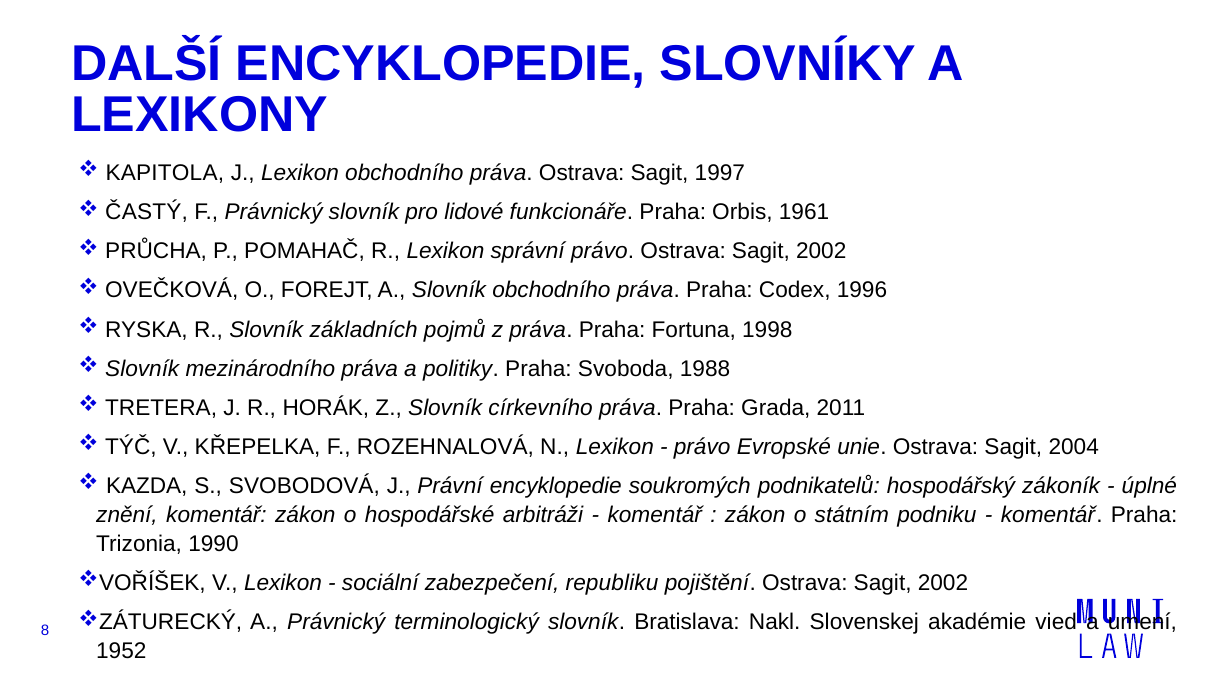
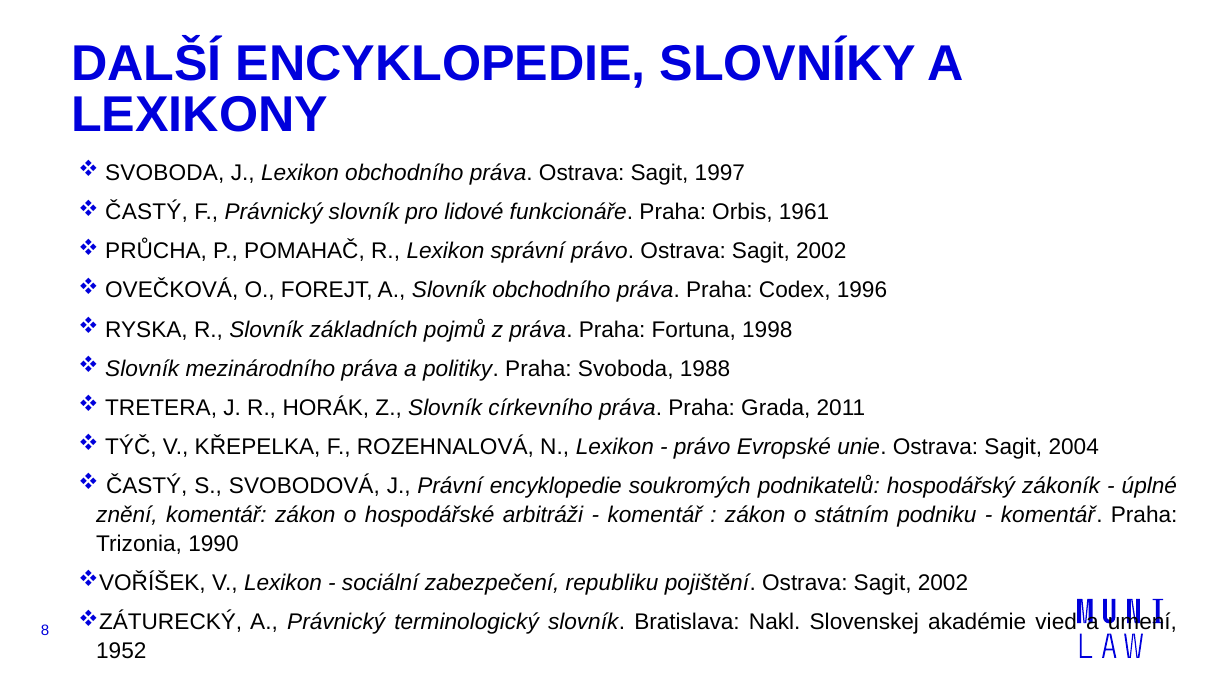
KAPITOLA: KAPITOLA -> SVOBODA (165, 173)
KAZDA: KAZDA -> ČASTÝ (147, 486)
